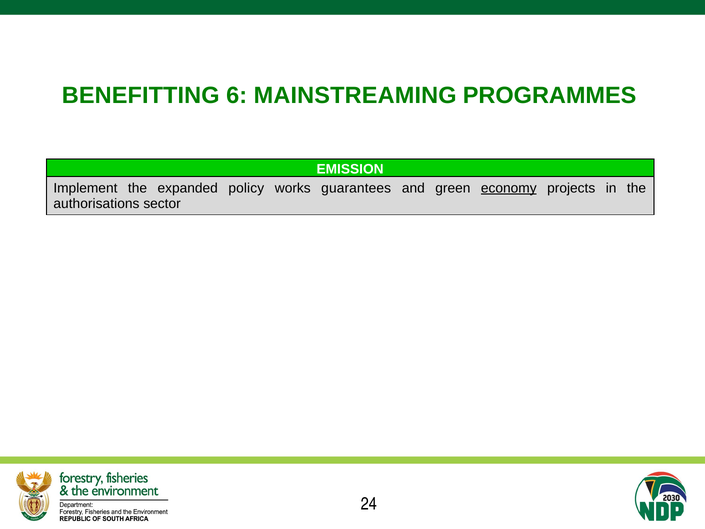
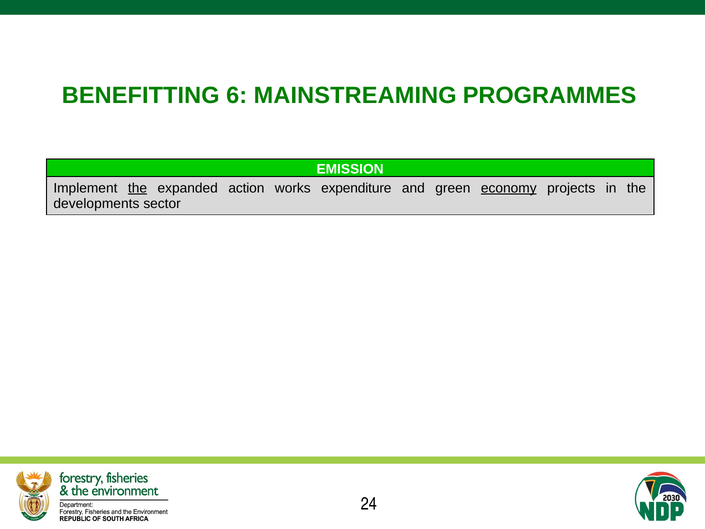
the underline: none -> present (137, 188)
policy: policy -> action (246, 188)
guarantees: guarantees -> expenditure (356, 188)
authorisations: authorisations -> developments (96, 203)
